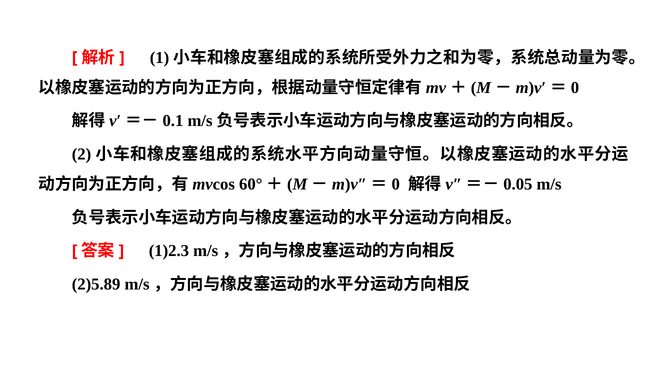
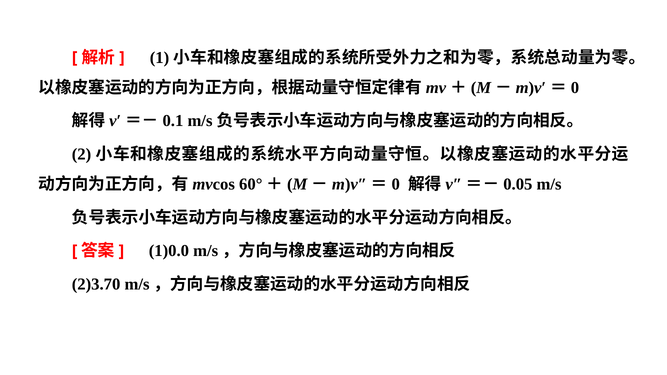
1)2.3: 1)2.3 -> 1)0.0 (169, 251)
2)5.89: 2)5.89 -> 2)3.70 (96, 284)
